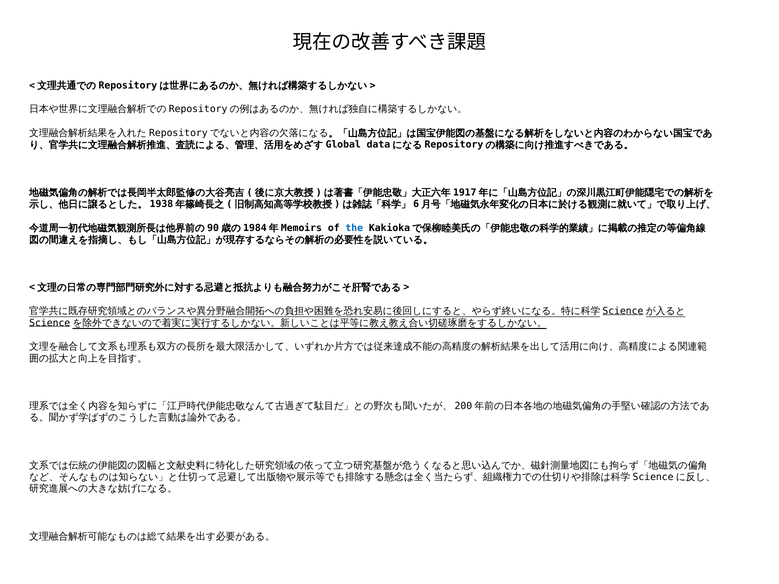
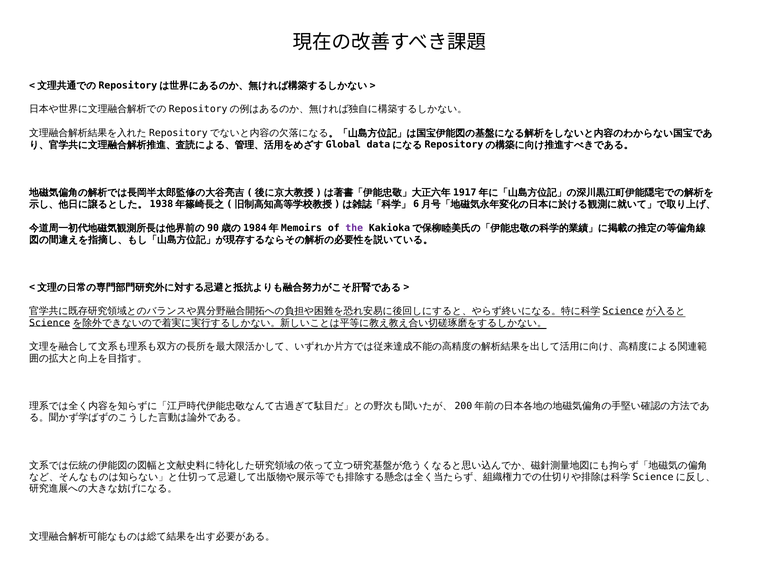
the colour: blue -> purple (354, 228)
